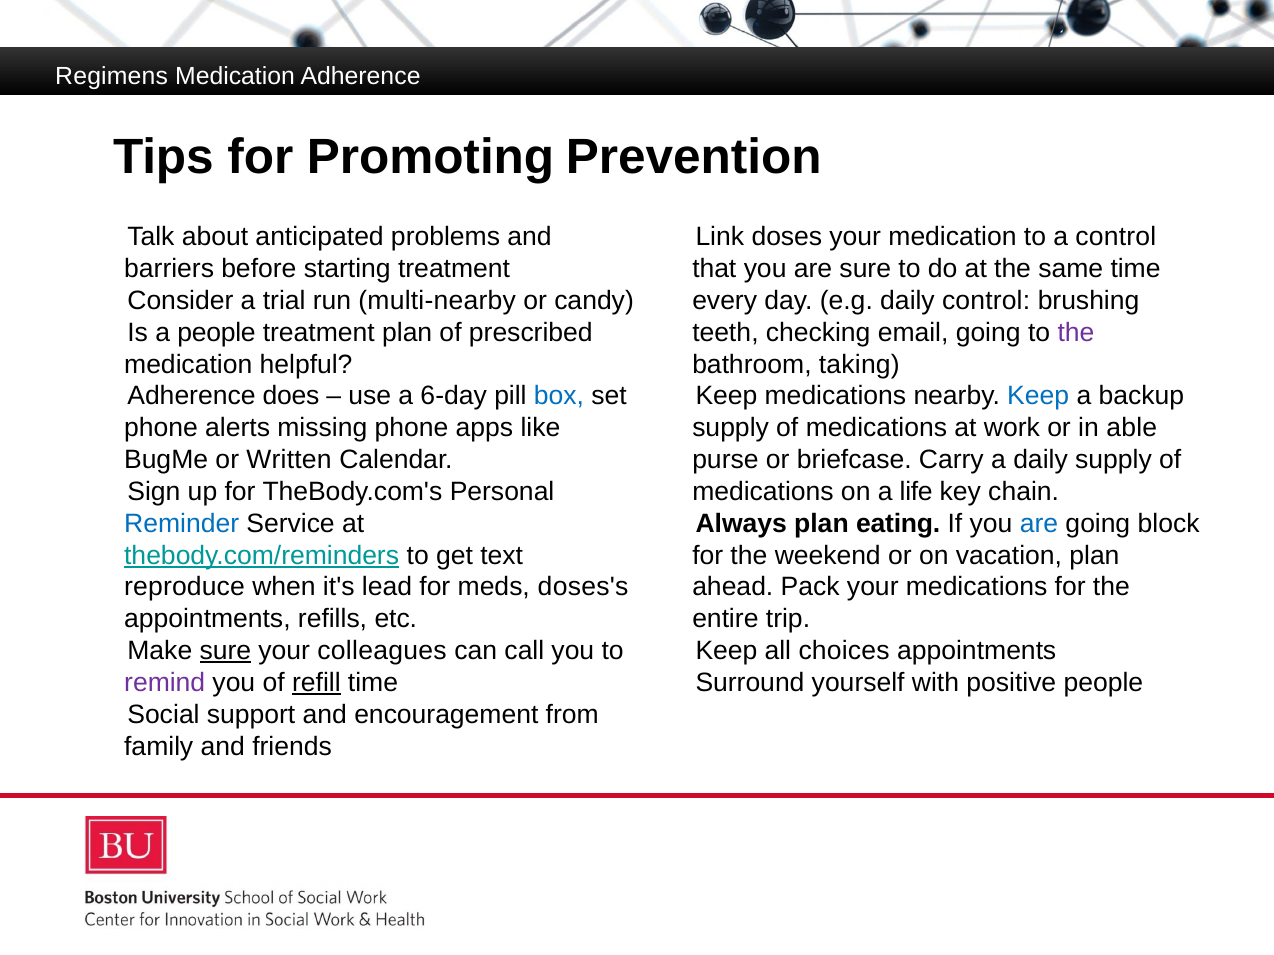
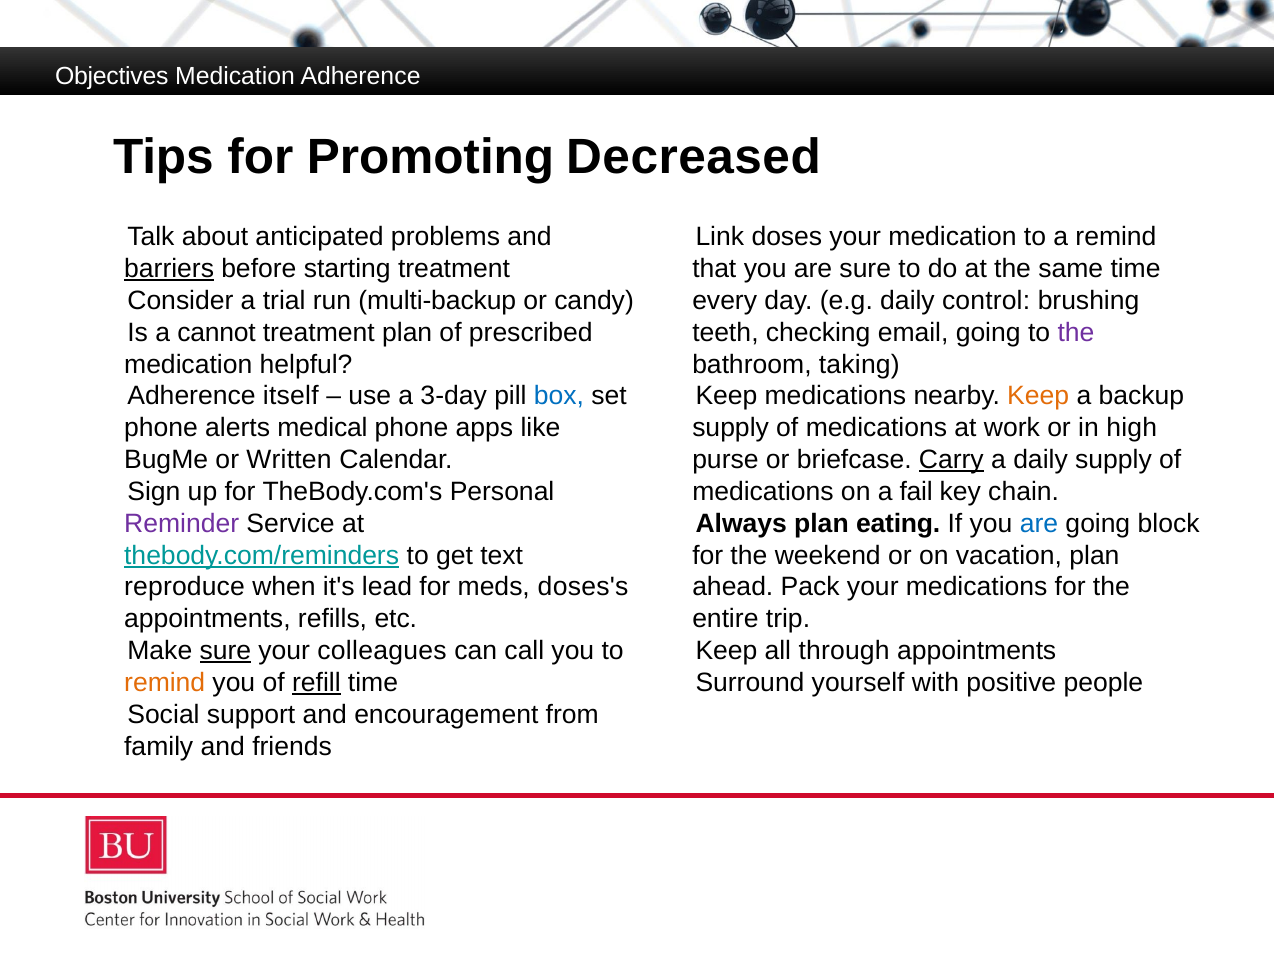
Regimens: Regimens -> Objectives (112, 76)
Prevention: Prevention -> Decreased (693, 157)
a control: control -> remind (1116, 237)
barriers underline: none -> present (169, 269)
multi-nearby: multi-nearby -> multi-backup (437, 301)
a people: people -> cannot (217, 333)
does: does -> itself (291, 396)
6-day: 6-day -> 3-day (454, 396)
Keep colour: blue -> orange (1038, 396)
missing: missing -> medical (322, 428)
able: able -> high (1132, 428)
Carry underline: none -> present (951, 460)
life: life -> fail (916, 492)
Reminder colour: blue -> purple (182, 524)
choices: choices -> through (844, 651)
remind colour: purple -> orange (165, 683)
